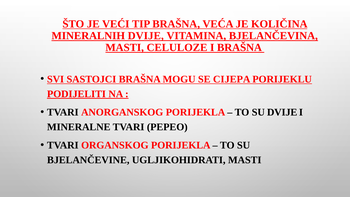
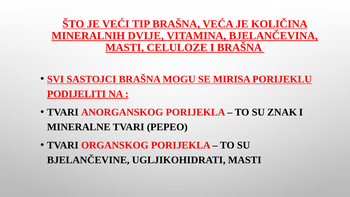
CIJEPA: CIJEPA -> MIRISA (232, 79)
SU DVIJE: DVIJE -> ZNAK (282, 112)
